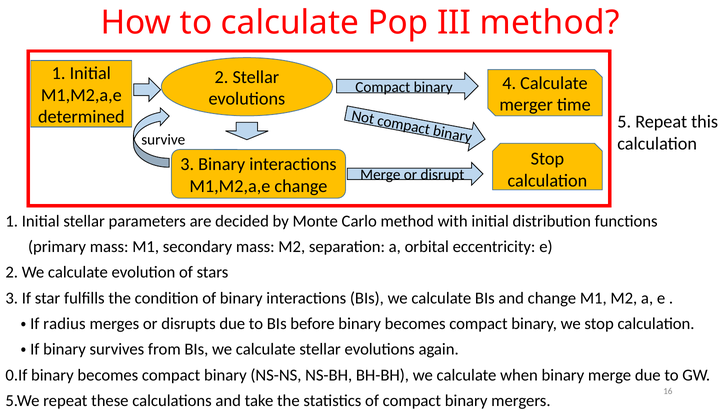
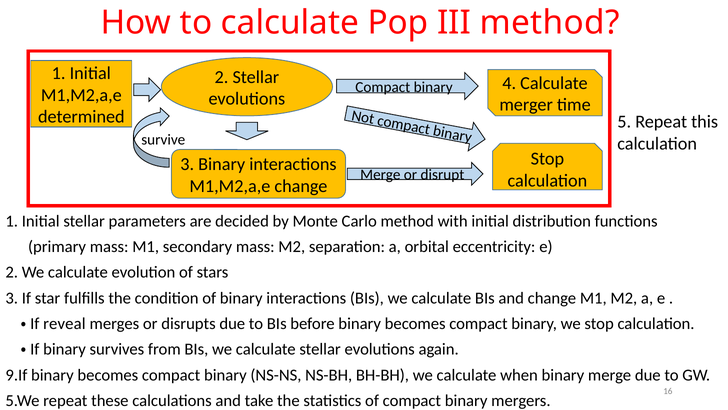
radius: radius -> reveal (64, 323)
0.If: 0.If -> 9.If (16, 375)
